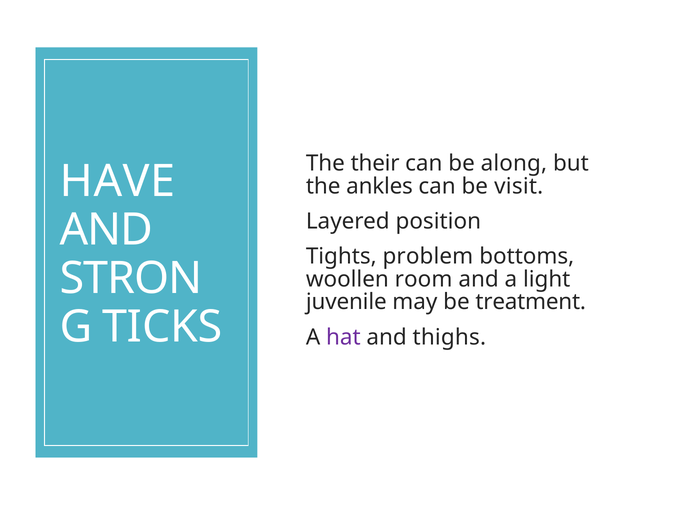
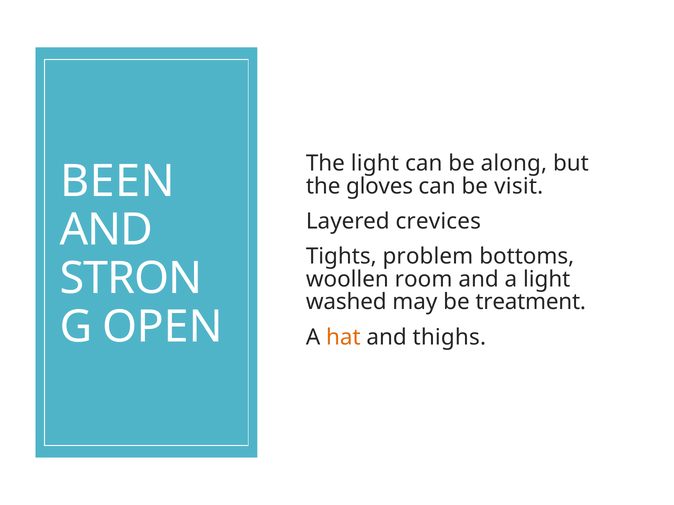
The their: their -> light (375, 163)
HAVE: HAVE -> BEEN (117, 182)
ankles: ankles -> gloves (380, 186)
position: position -> crevices (438, 221)
juvenile: juvenile -> washed (346, 302)
TICKS: TICKS -> OPEN (162, 327)
hat colour: purple -> orange (343, 337)
